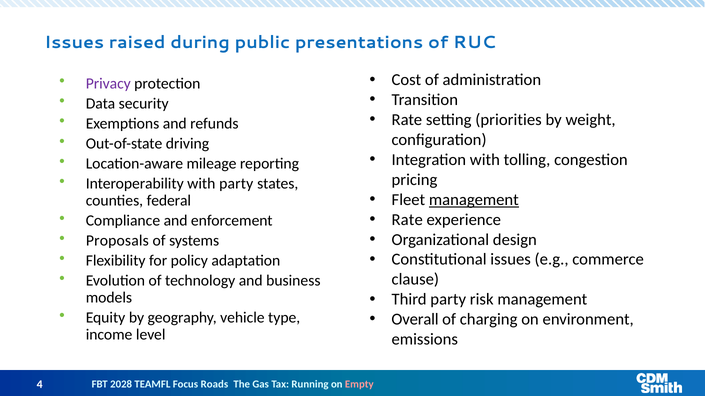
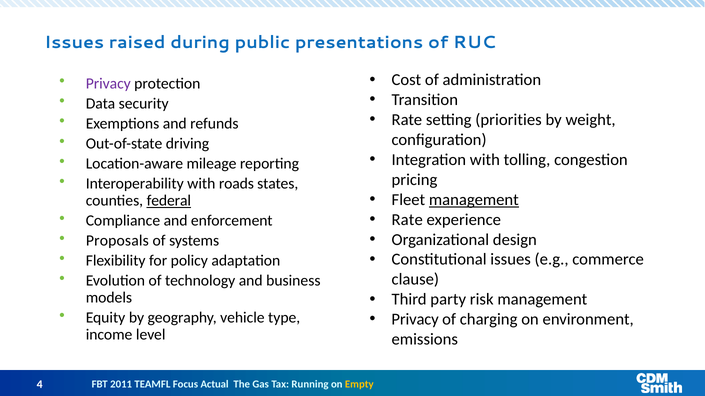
with party: party -> roads (236, 184)
federal underline: none -> present (169, 201)
Overall: Overall -> Privacy (415, 320)
2028: 2028 -> 2011 (121, 385)
Roads: Roads -> Actual (215, 385)
Empty colour: pink -> yellow (359, 385)
